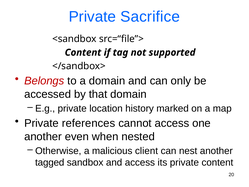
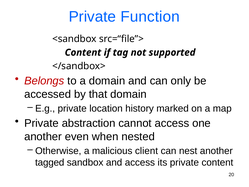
Sacrifice: Sacrifice -> Function (150, 17)
references: references -> abstraction (89, 123)
